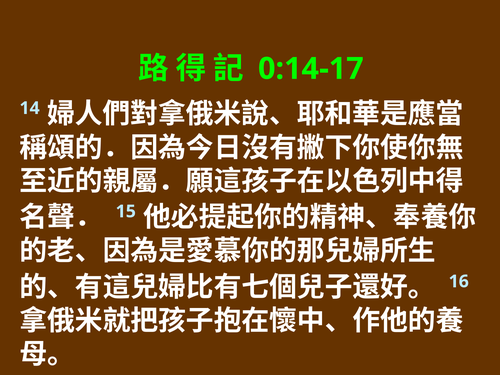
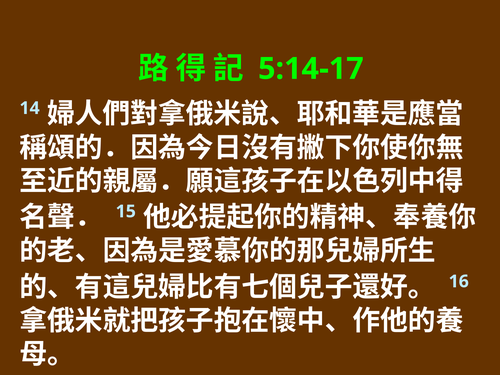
0:14-17: 0:14-17 -> 5:14-17 (311, 69)
